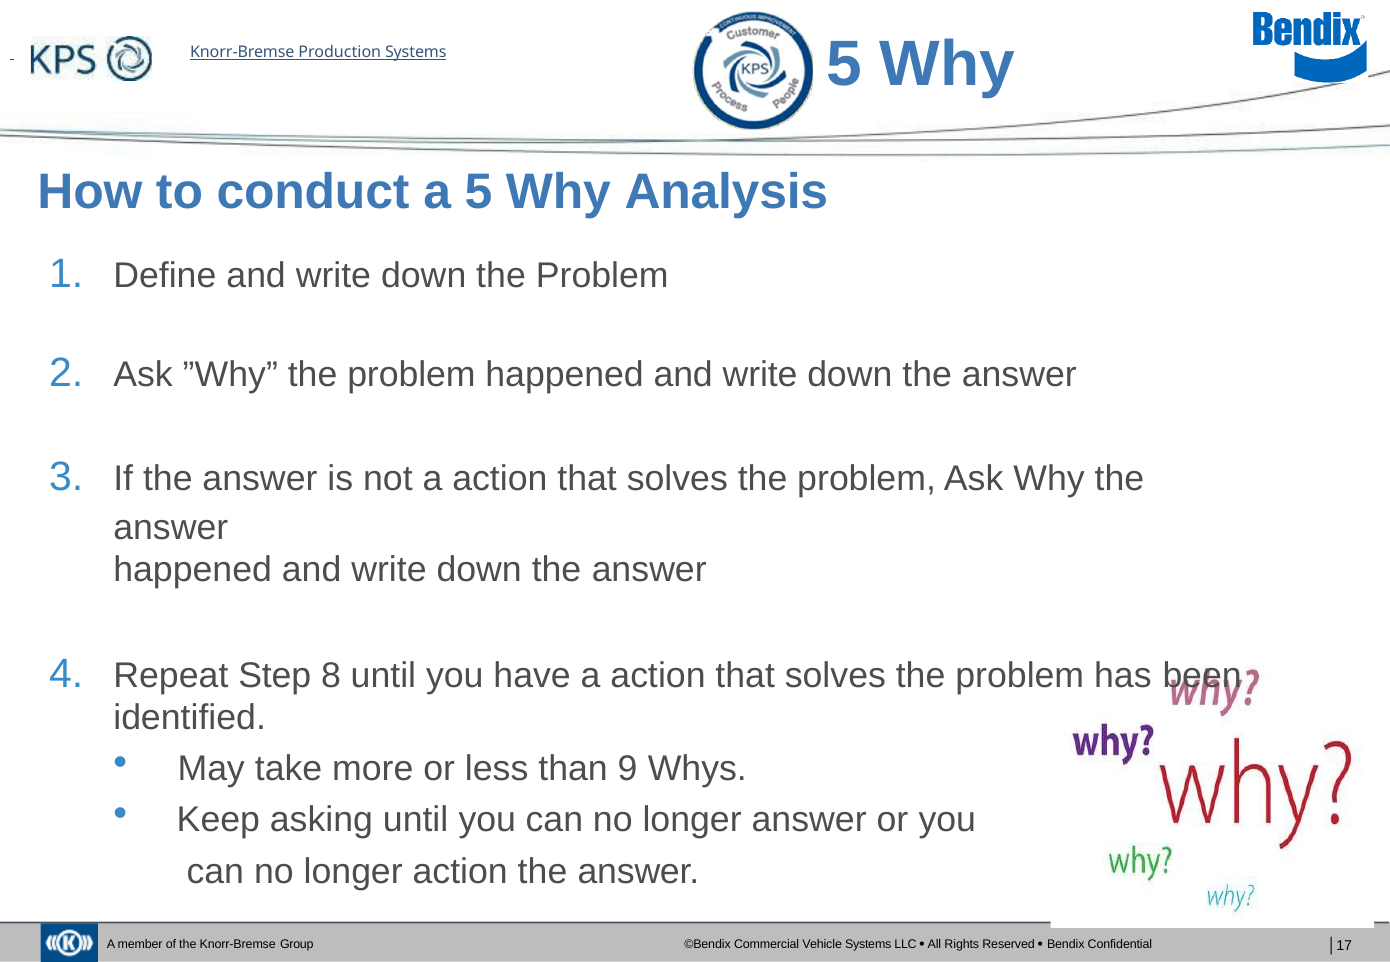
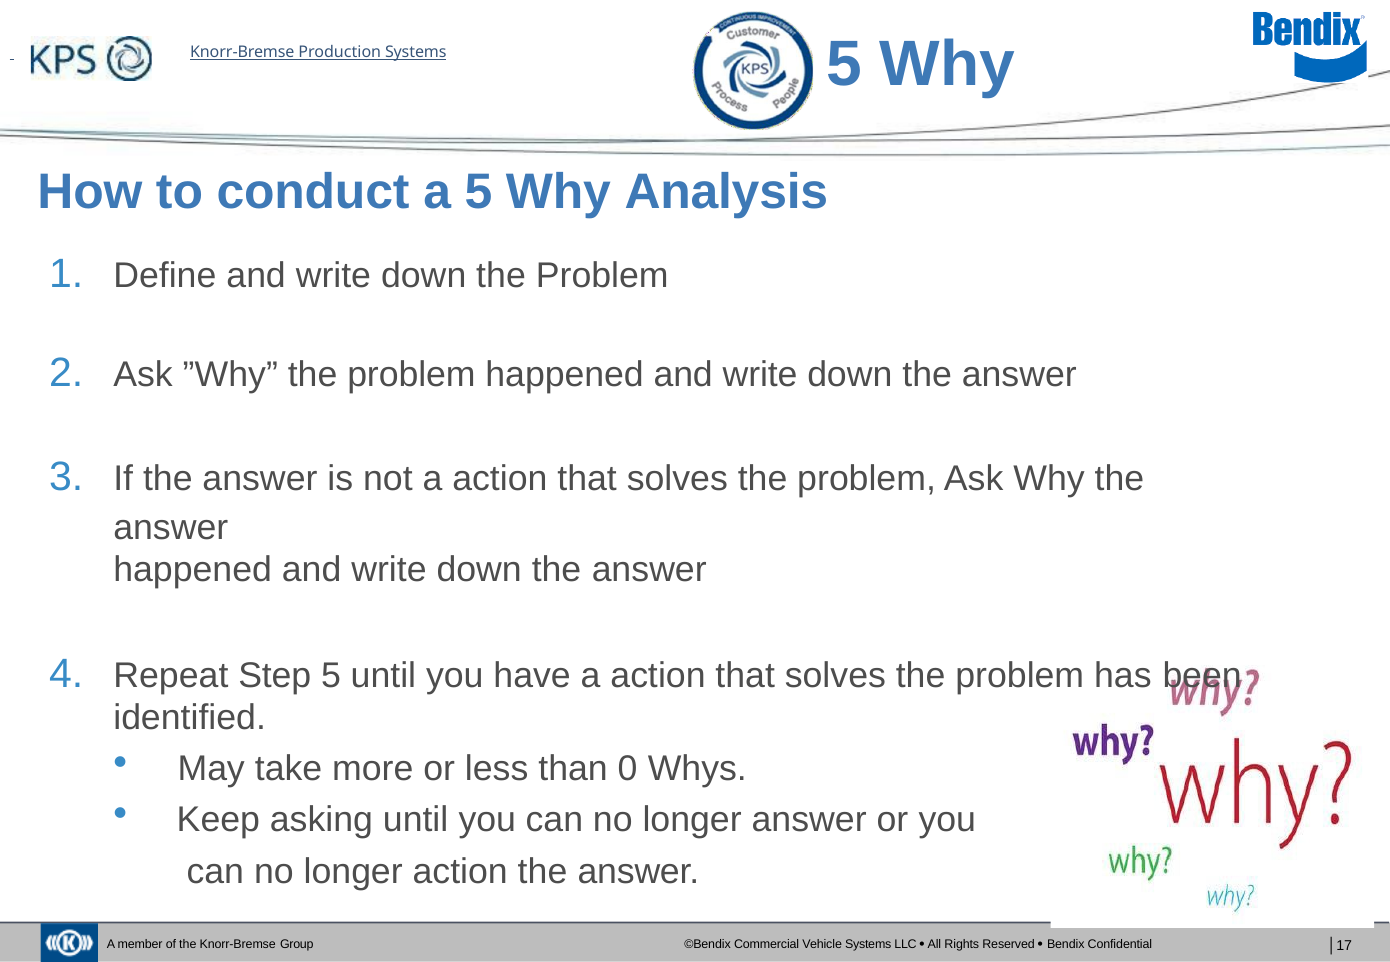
Step 8: 8 -> 5 (331, 676)
9: 9 -> 0 (628, 769)
